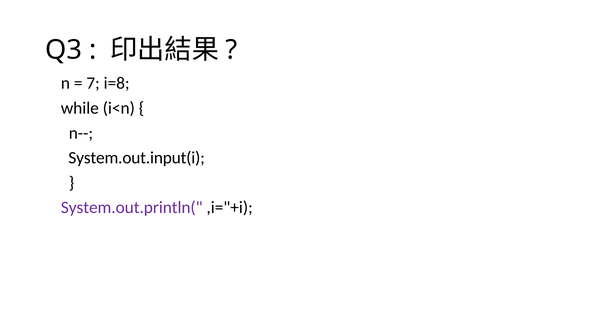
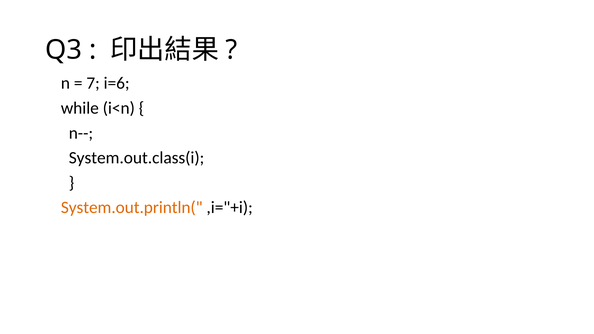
i=8: i=8 -> i=6 (117, 83)
System.out.input(i: System.out.input(i -> System.out.class(i (137, 158)
System.out.println( colour: purple -> orange (132, 208)
